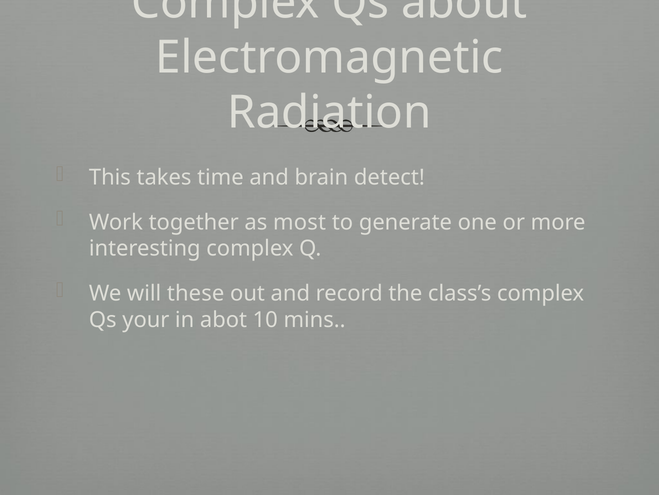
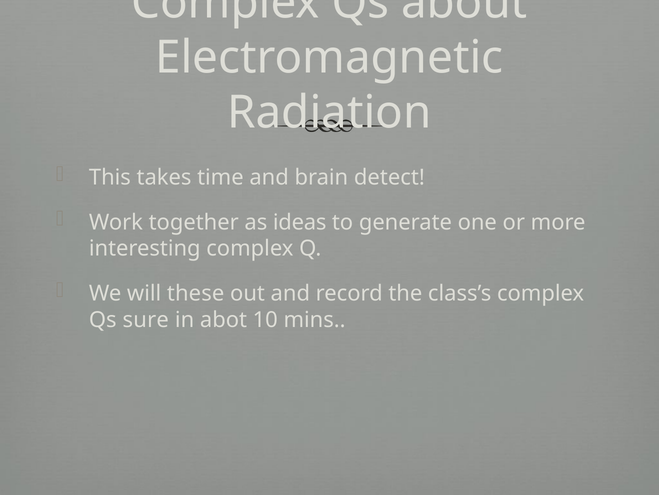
most: most -> ideas (300, 222)
your: your -> sure (146, 319)
